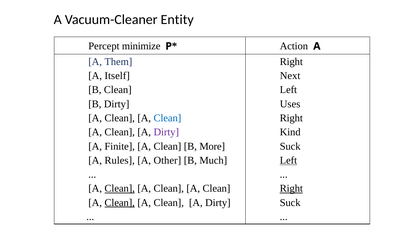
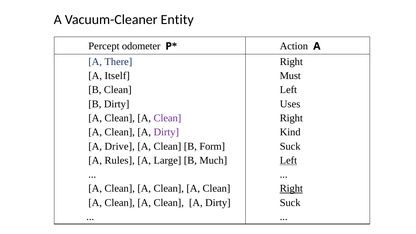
minimize: minimize -> odometer (141, 46)
Them: Them -> There (118, 62)
Next: Next -> Must (290, 76)
Clean colour: blue -> purple (167, 118)
Finite: Finite -> Drive (120, 146)
More: More -> Form (212, 146)
Other: Other -> Large (167, 160)
Clean underline: present -> none (120, 189)
Clean underline: present -> none (120, 203)
